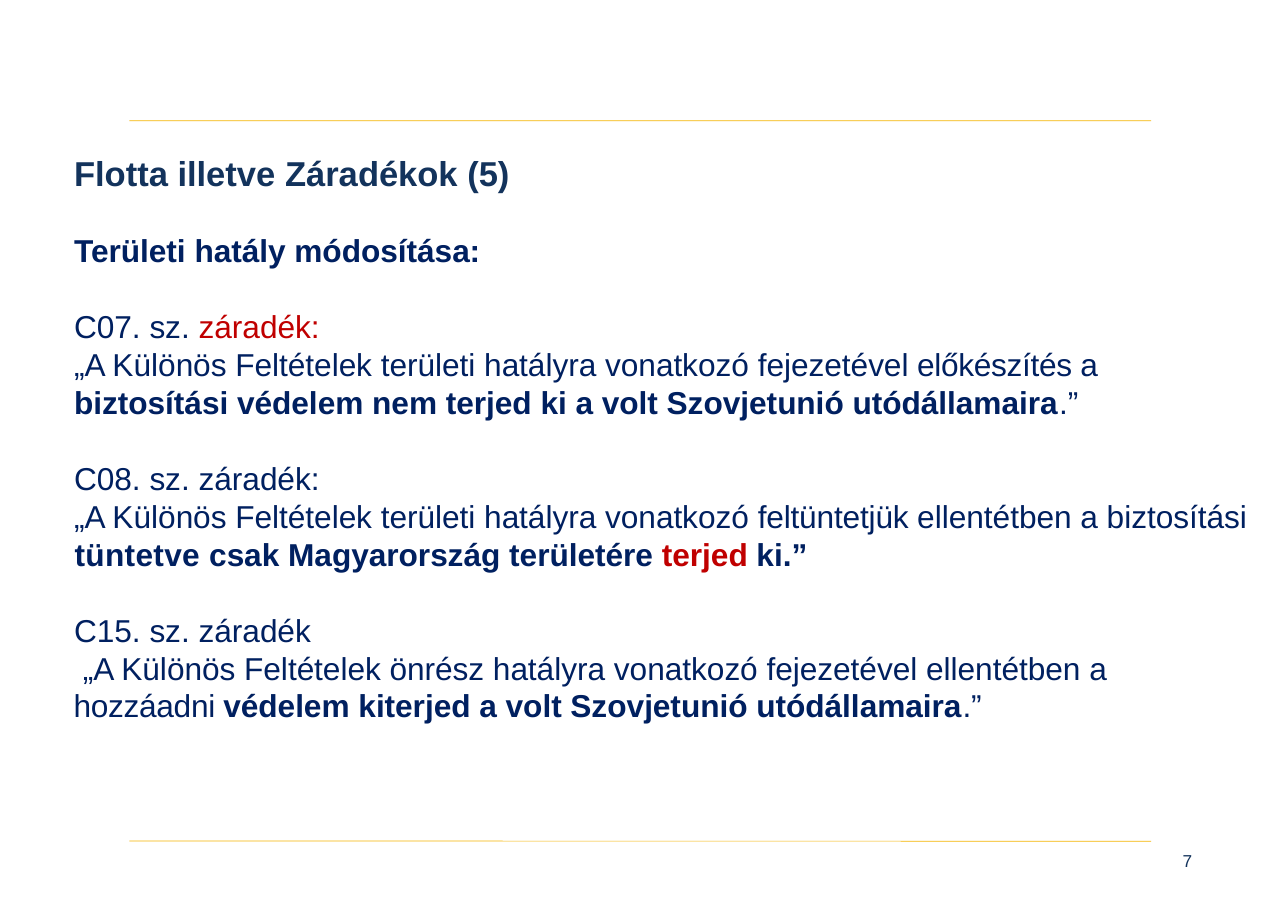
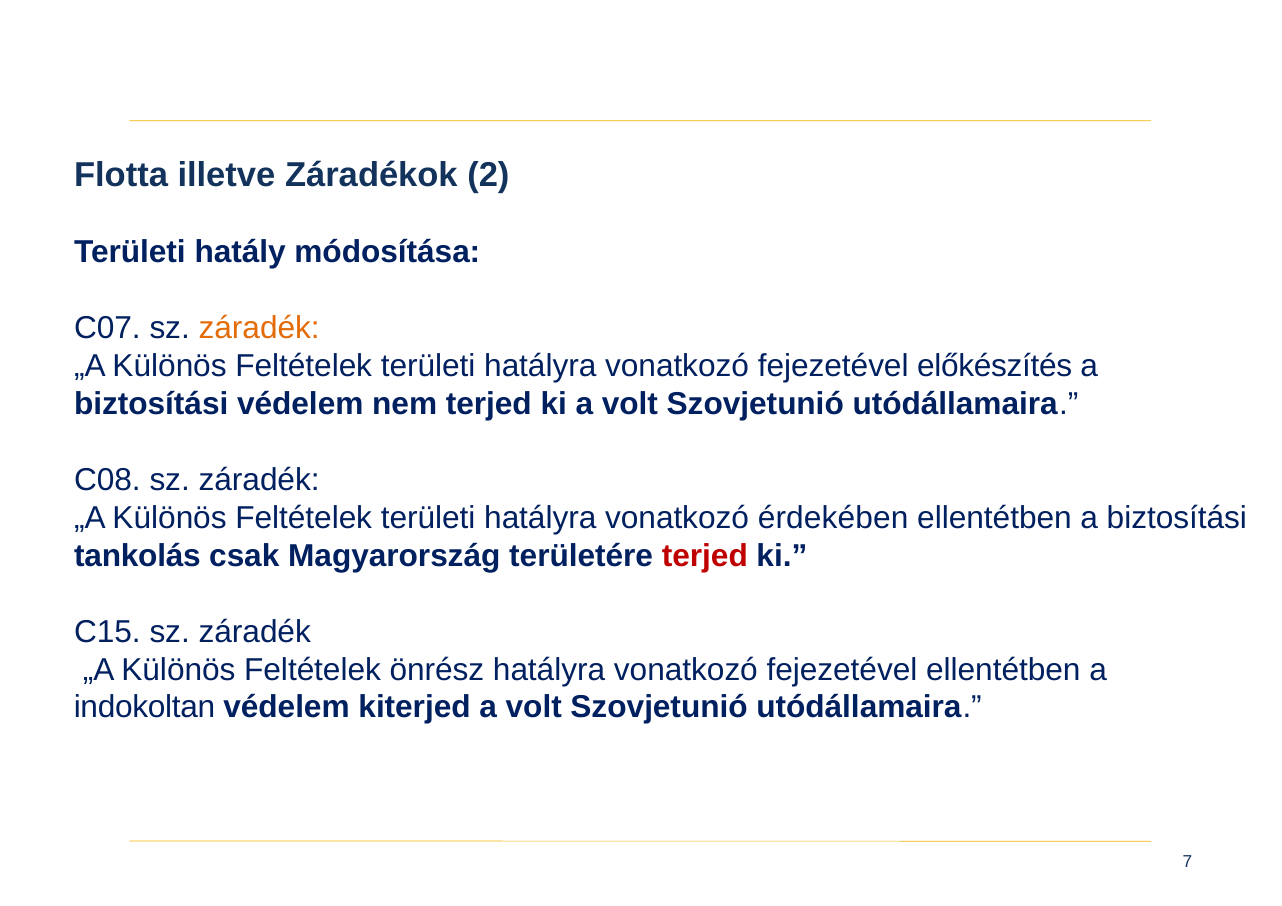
5: 5 -> 2 (488, 175)
záradék colour: red -> orange (259, 328)
feltüntetjük: feltüntetjük -> érdekében (833, 518)
tüntetve: tüntetve -> tankolás (137, 556)
hozzáadni: hozzáadni -> indokoltan (144, 708)
